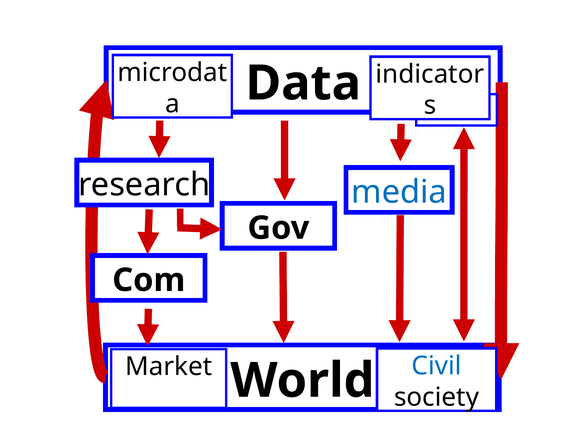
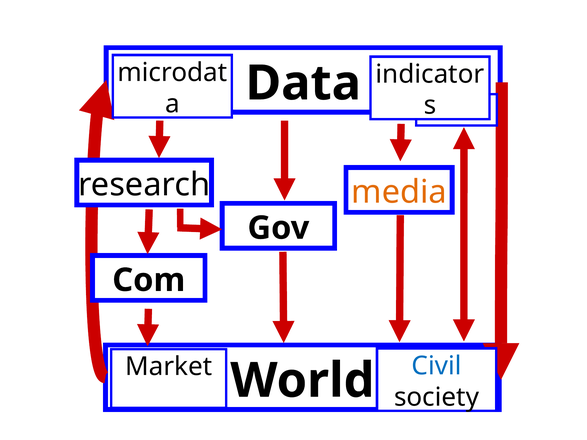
media colour: blue -> orange (399, 192)
